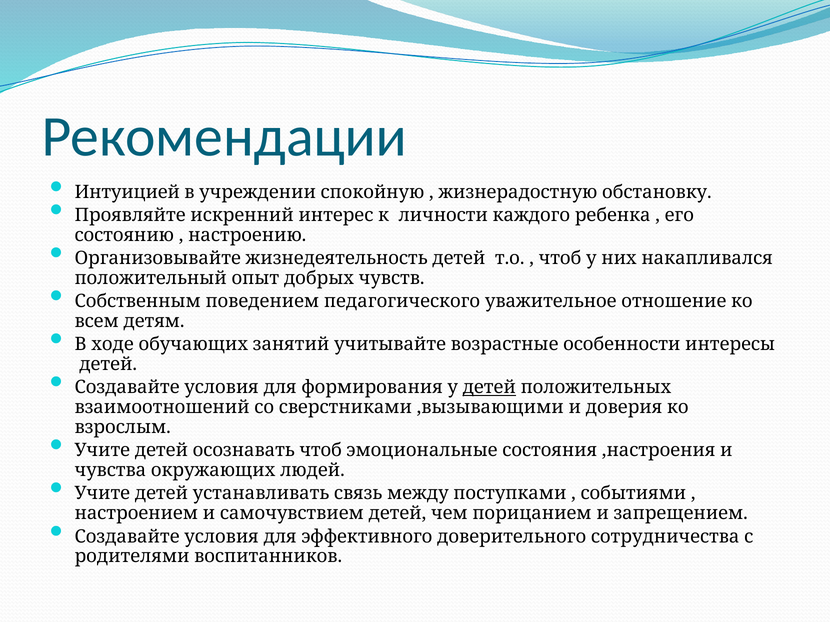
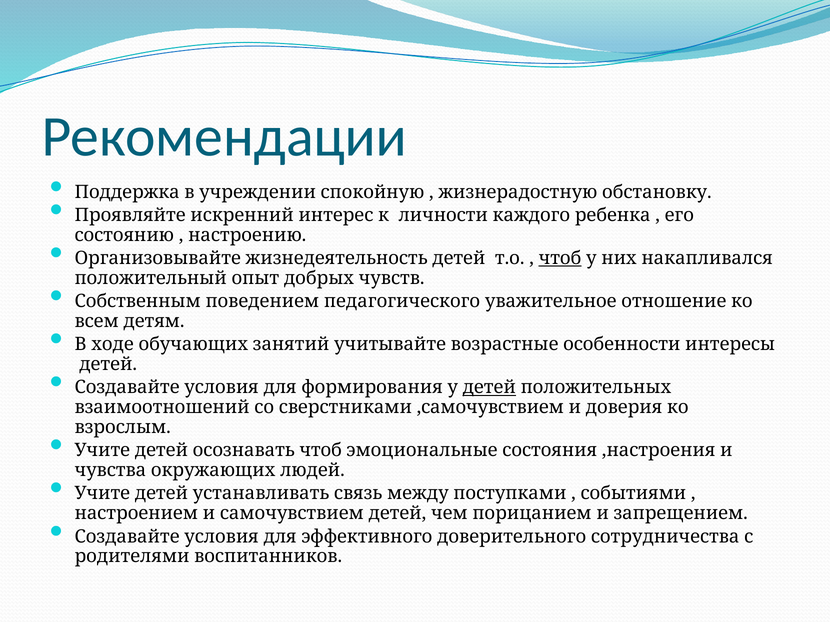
Интуицией: Интуицией -> Поддержка (127, 192)
чтоб underline: none -> present (560, 258)
,вызывающими: ,вызывающими -> ,самочувствием (490, 408)
